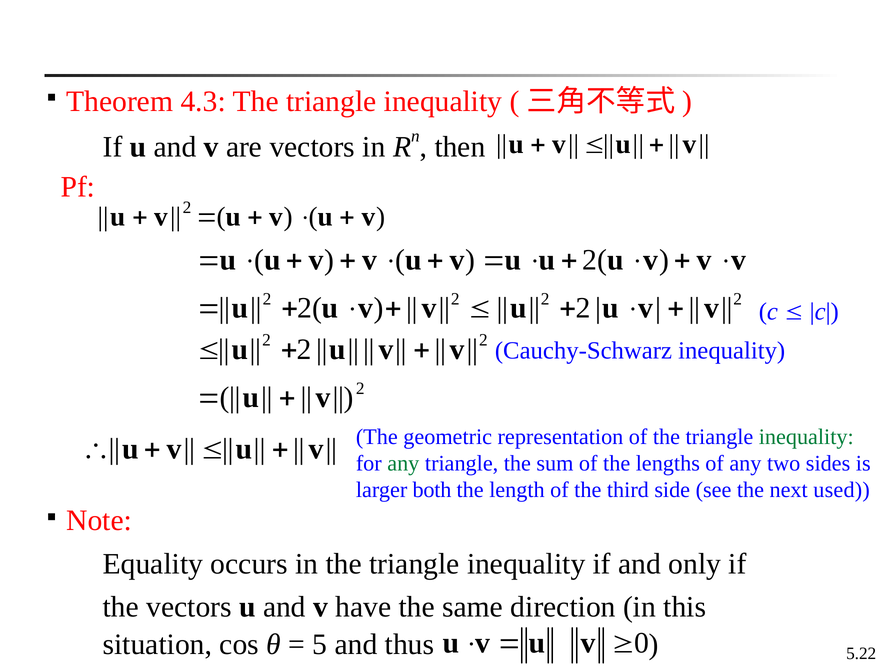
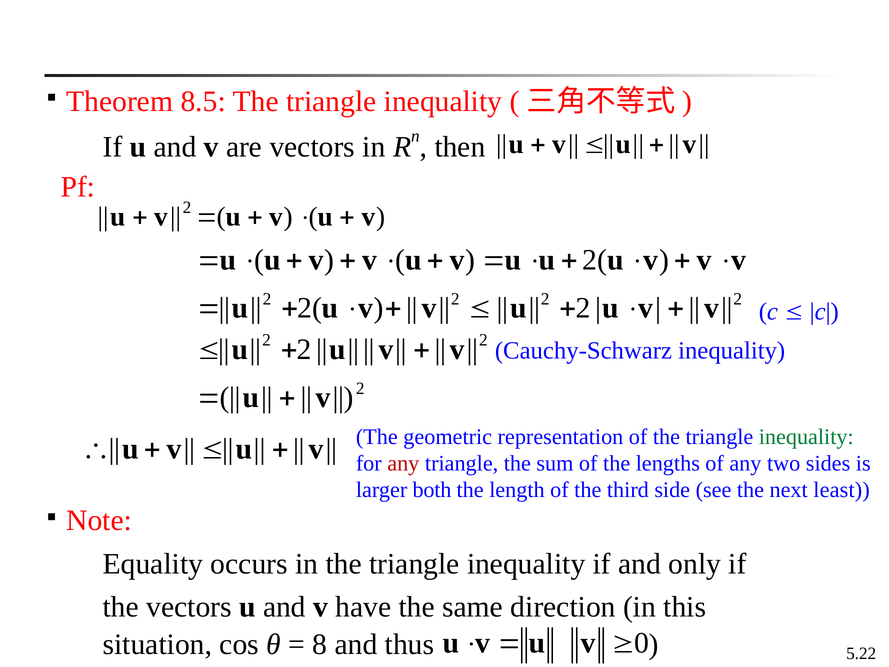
4.3: 4.3 -> 8.5 (203, 101)
any colour: green -> red (403, 463)
used: used -> least (842, 490)
5: 5 -> 8 (320, 644)
